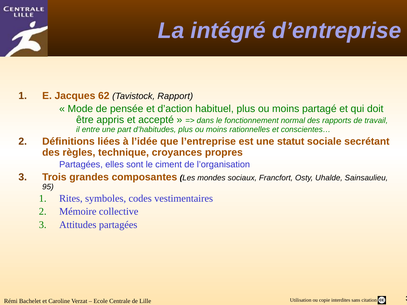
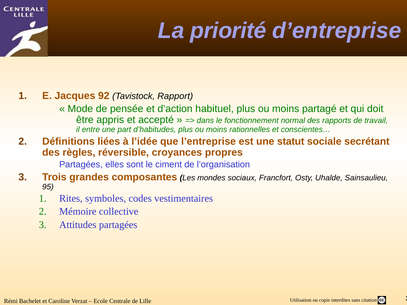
intégré: intégré -> priorité (228, 31)
62: 62 -> 92 (104, 96)
technique: technique -> réversible (124, 153)
